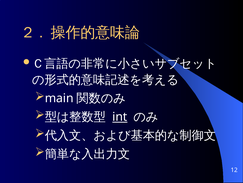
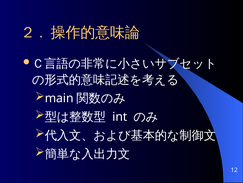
int underline: present -> none (120, 116)
